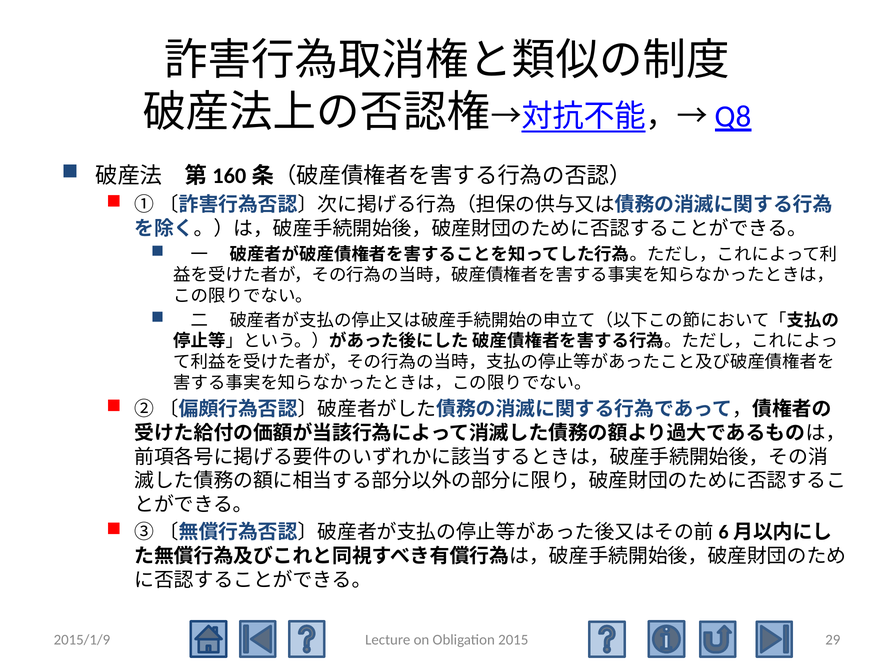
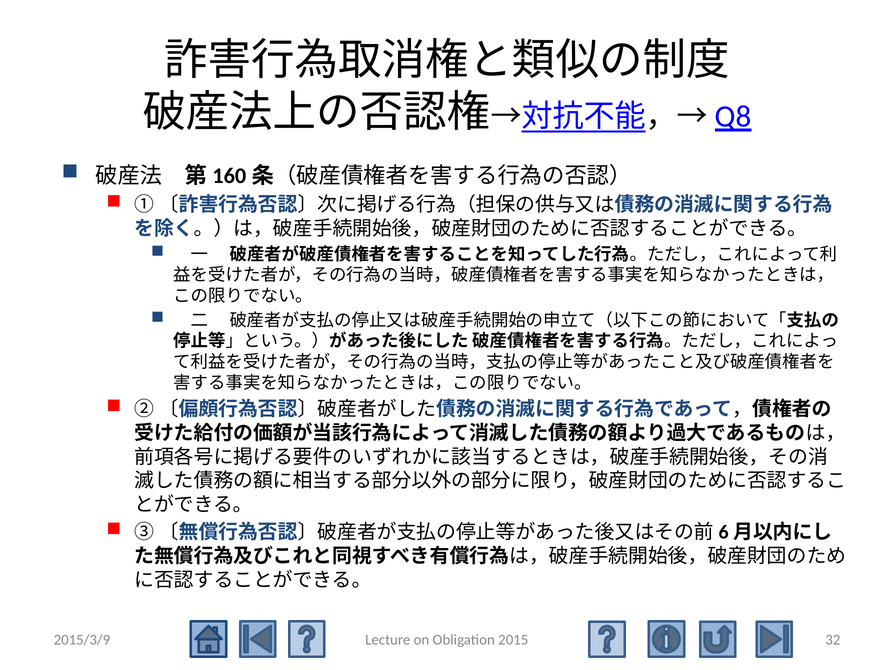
2015/1/9: 2015/1/9 -> 2015/3/9 (82, 640)
29: 29 -> 32 (833, 640)
